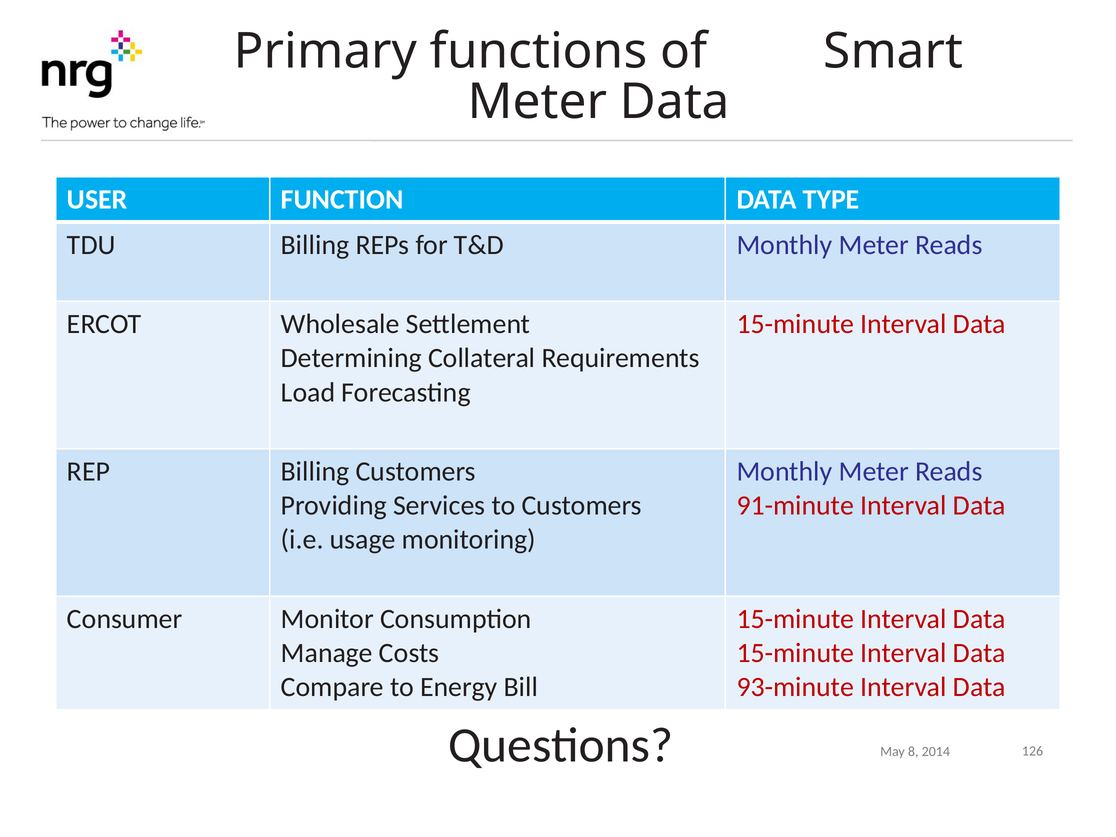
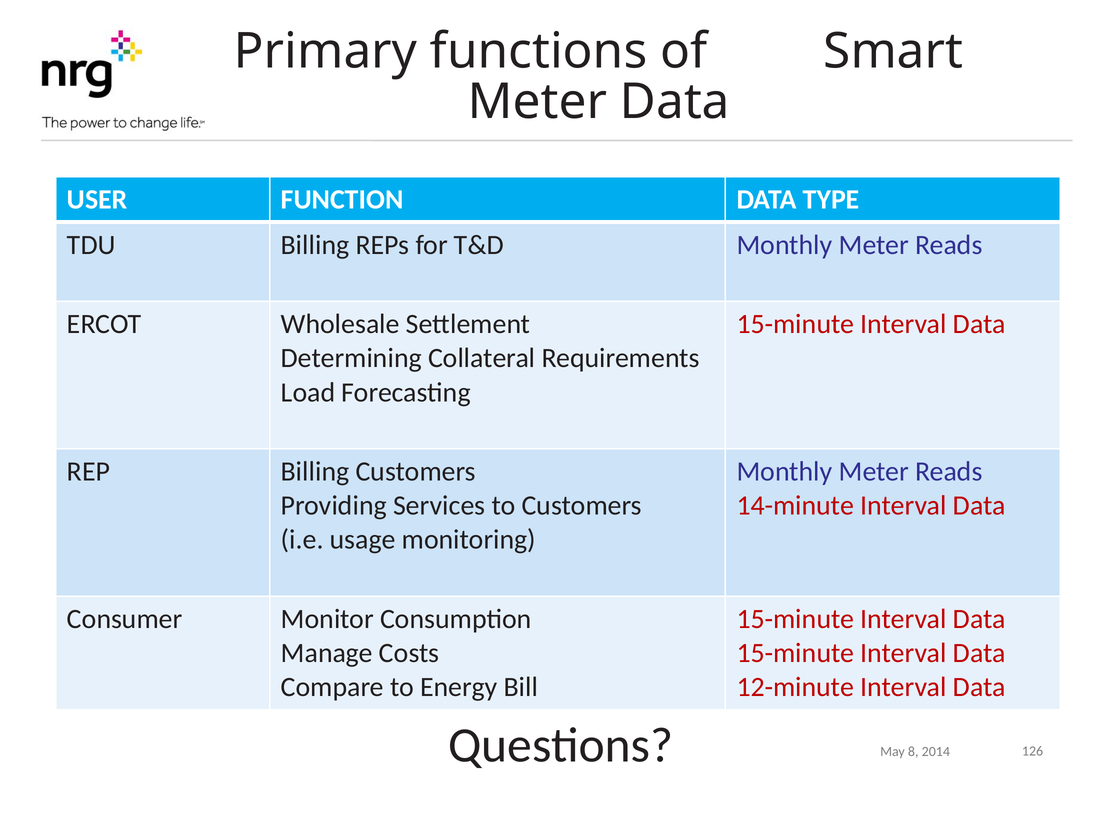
91-minute: 91-minute -> 14-minute (795, 506)
93-minute: 93-minute -> 12-minute (795, 687)
